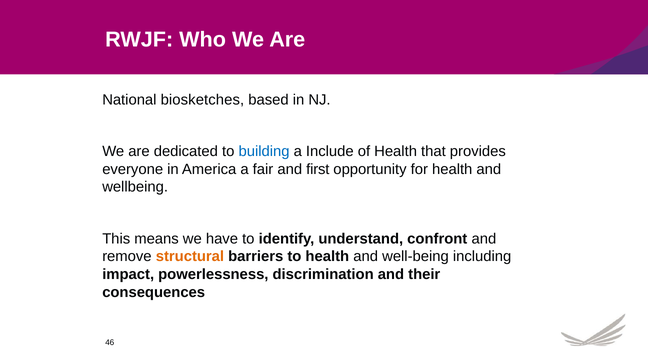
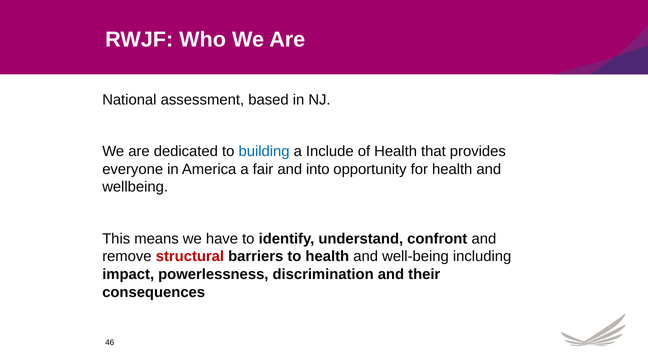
biosketches: biosketches -> assessment (202, 100)
first: first -> into (318, 169)
structural colour: orange -> red (190, 257)
